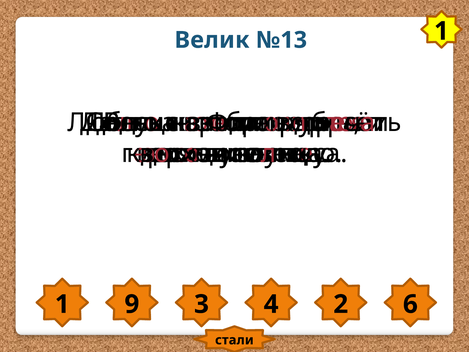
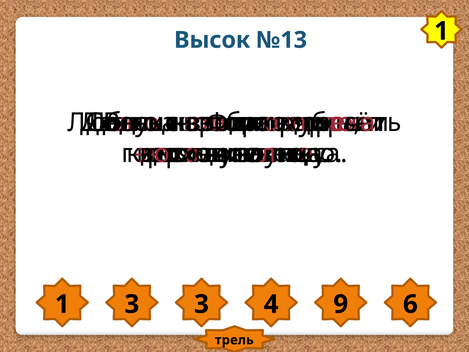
Велик: Велик -> Высок (212, 40)
1 9: 9 -> 3 (132, 304)
2: 2 -> 9 (341, 304)
стали: стали -> трель (234, 340)
